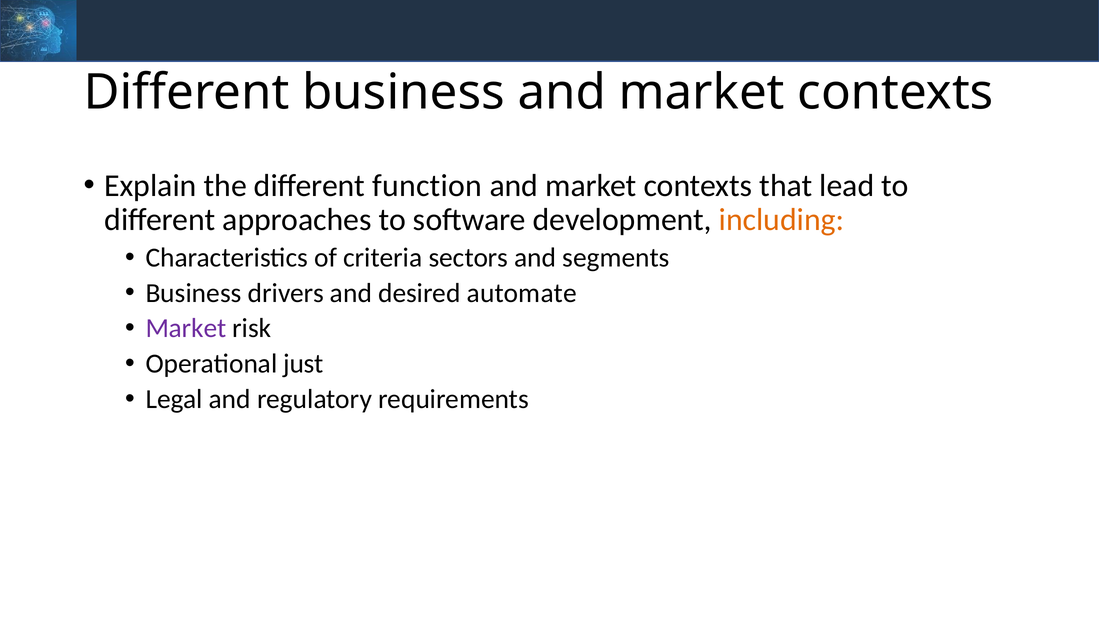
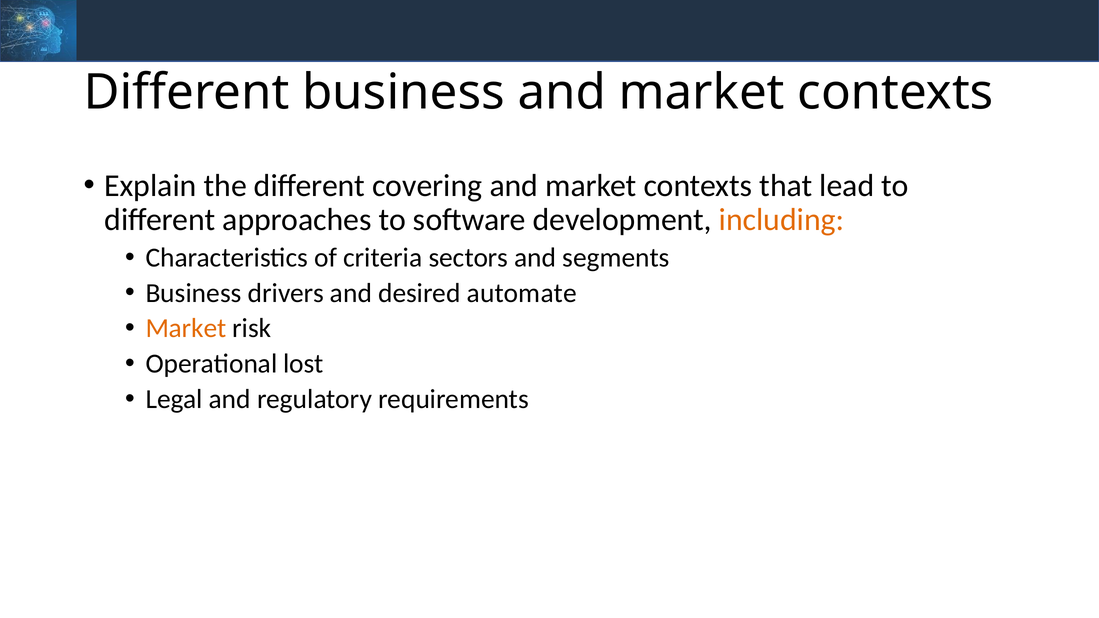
function: function -> covering (427, 186)
Market colour: purple -> orange (186, 328)
just: just -> lost (303, 364)
